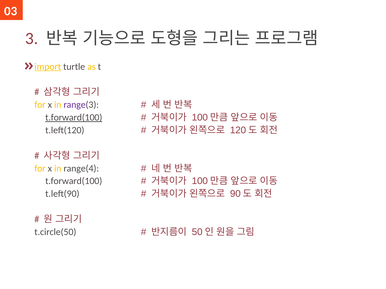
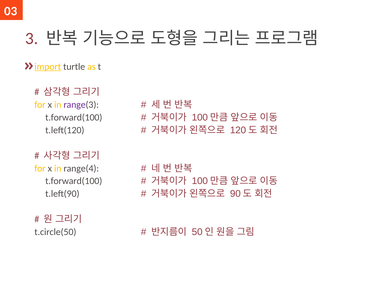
t.forward(100 underline: present -> none (74, 118)
